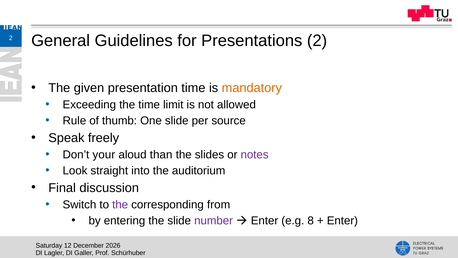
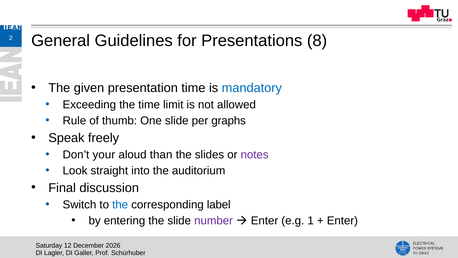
Presentations 2: 2 -> 8 (317, 41)
mandatory colour: orange -> blue (252, 88)
source: source -> graphs (229, 121)
the colour: purple -> blue (120, 204)
from: from -> label (219, 204)
8: 8 -> 1 (311, 220)
